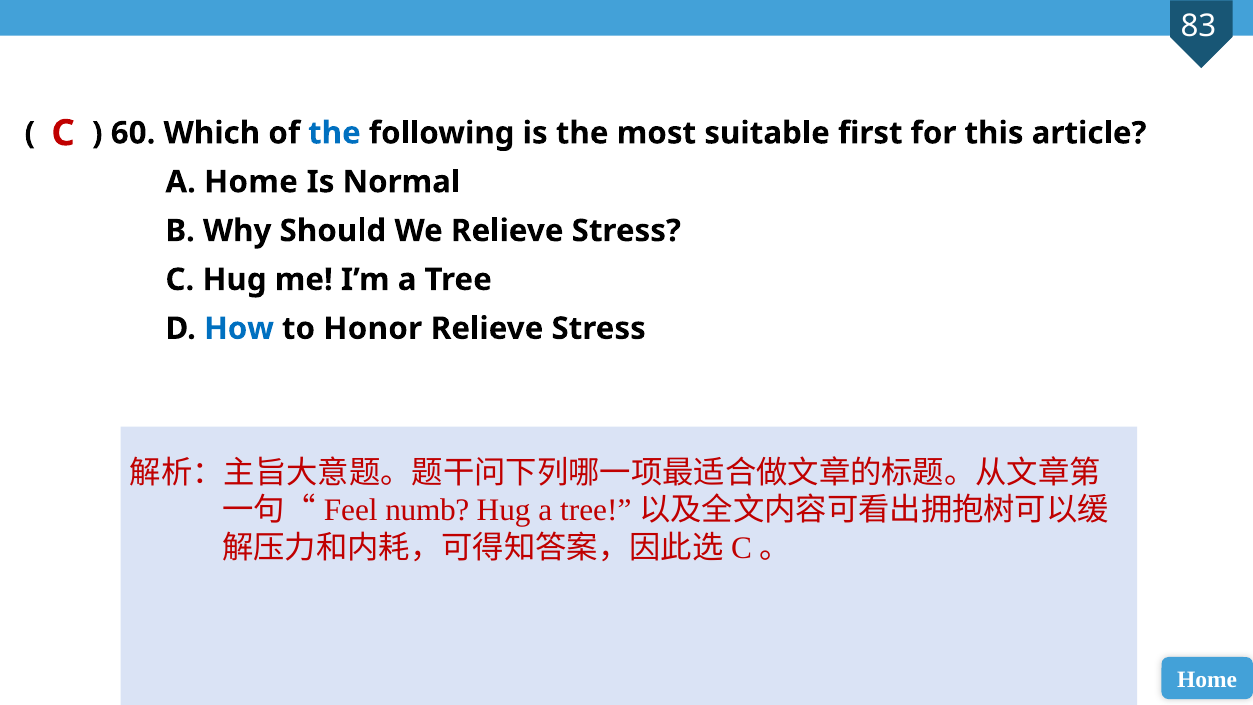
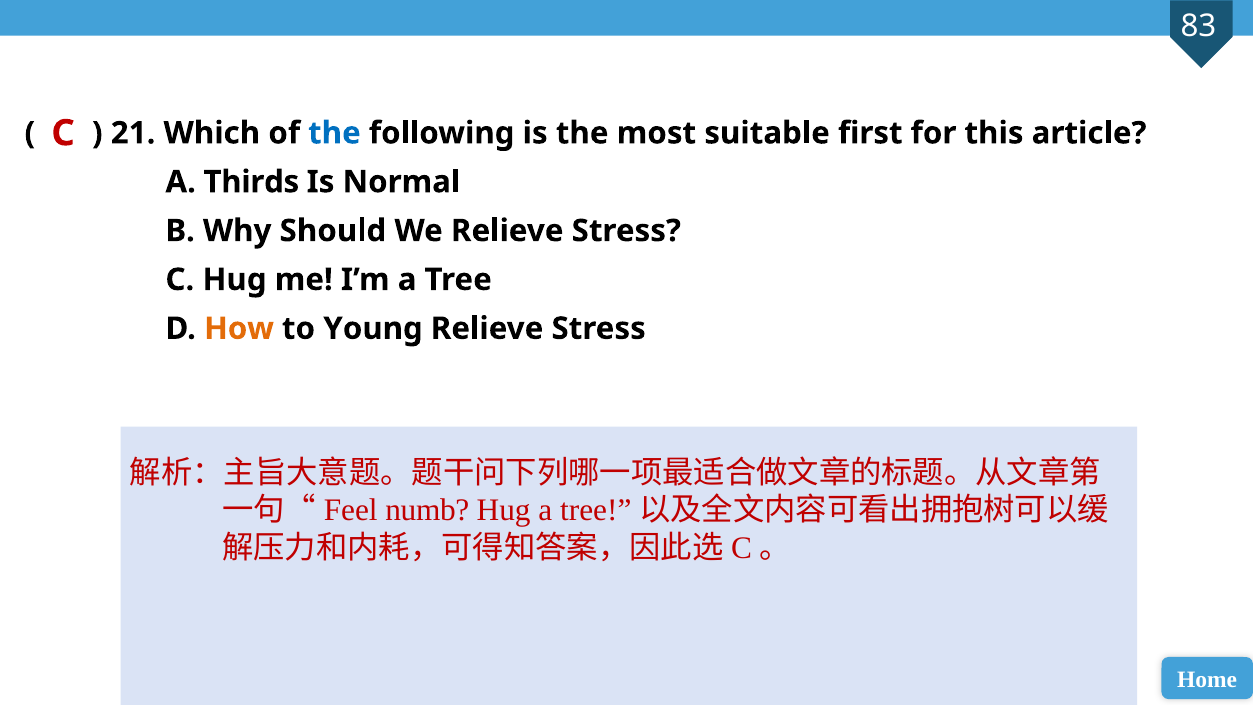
60: 60 -> 21 (133, 133)
A Home: Home -> Thirds (251, 182)
How colour: blue -> orange (239, 328)
Honor: Honor -> Young (373, 328)
